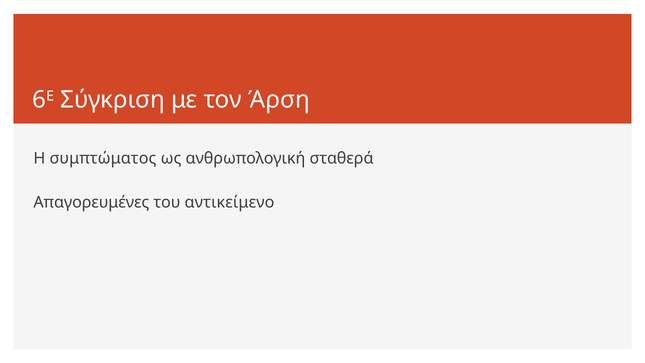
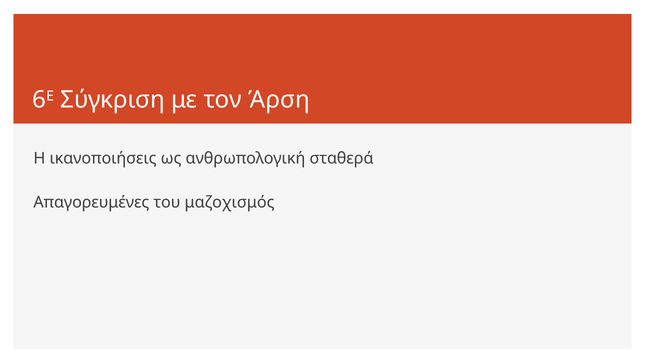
συμπτώματος: συμπτώματος -> ικανοποιήσεις (103, 158)
αντικείμενο: αντικείμενο -> μαζοχισμός (230, 202)
